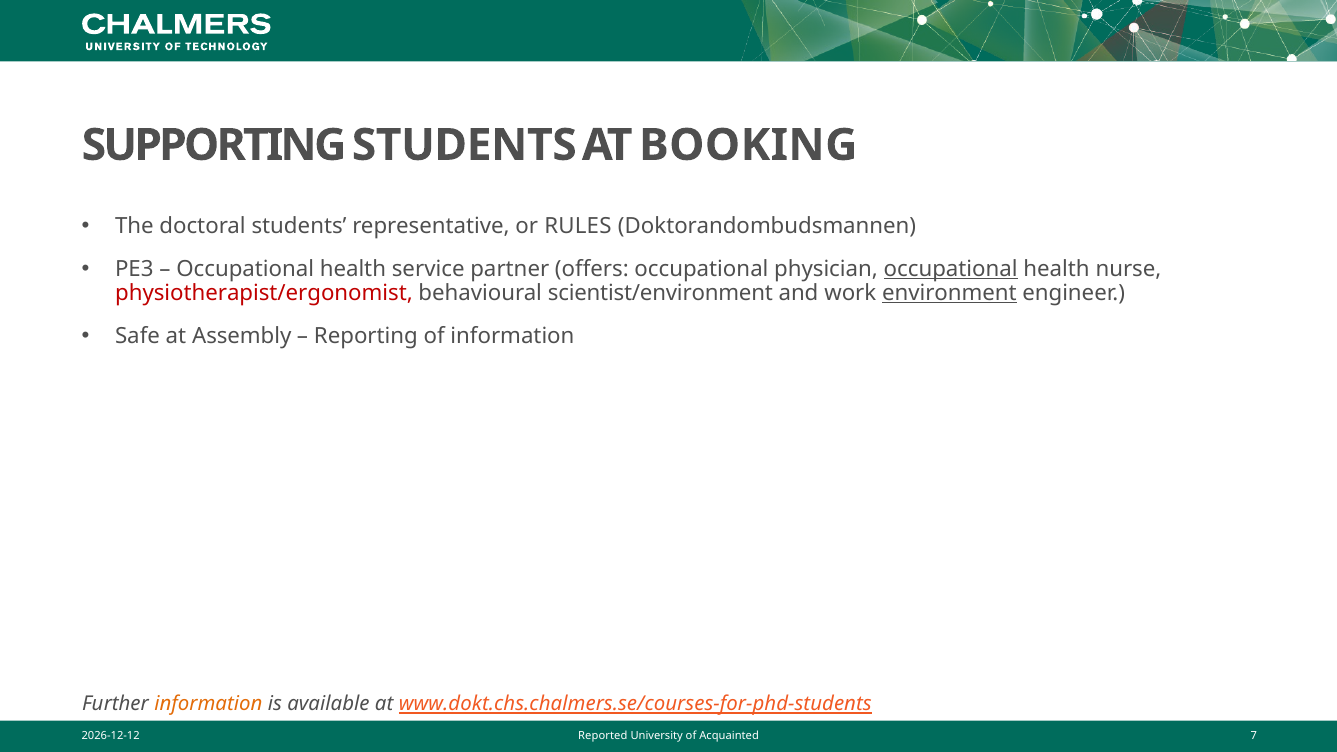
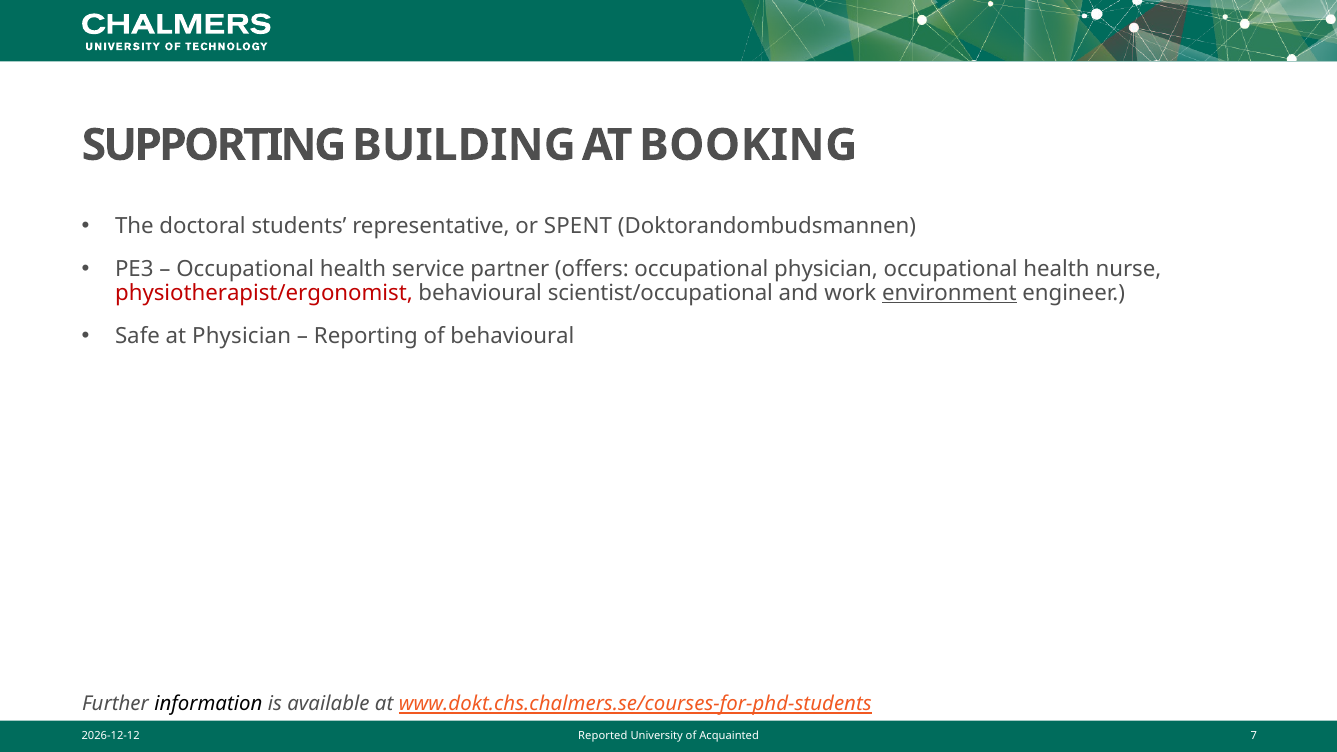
SUPPORTING STUDENTS: STUDENTS -> BUILDING (464, 145)
RULES: RULES -> SPENT (578, 226)
occupational underline: present -> none (951, 269)
scientist/environment: scientist/environment -> scientist/occupational (660, 293)
at Assembly: Assembly -> Physician (242, 336)
of information: information -> behavioural (512, 336)
information colour: orange -> black (208, 704)
